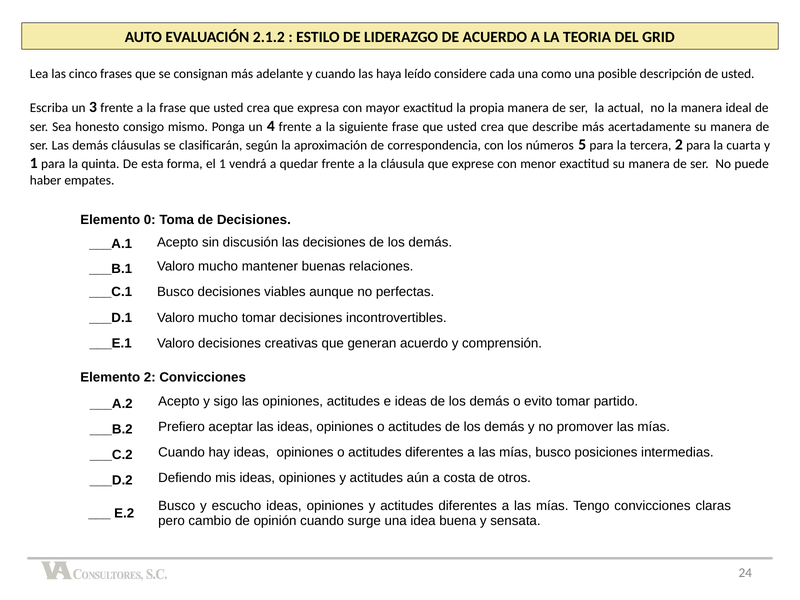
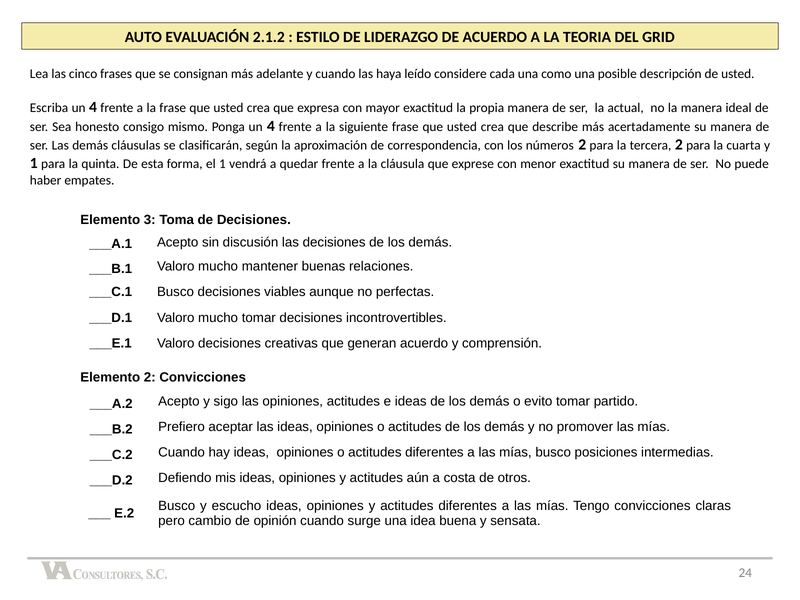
Escriba un 3: 3 -> 4 (93, 107)
números 5: 5 -> 2 (582, 145)
0: 0 -> 3 (150, 220)
